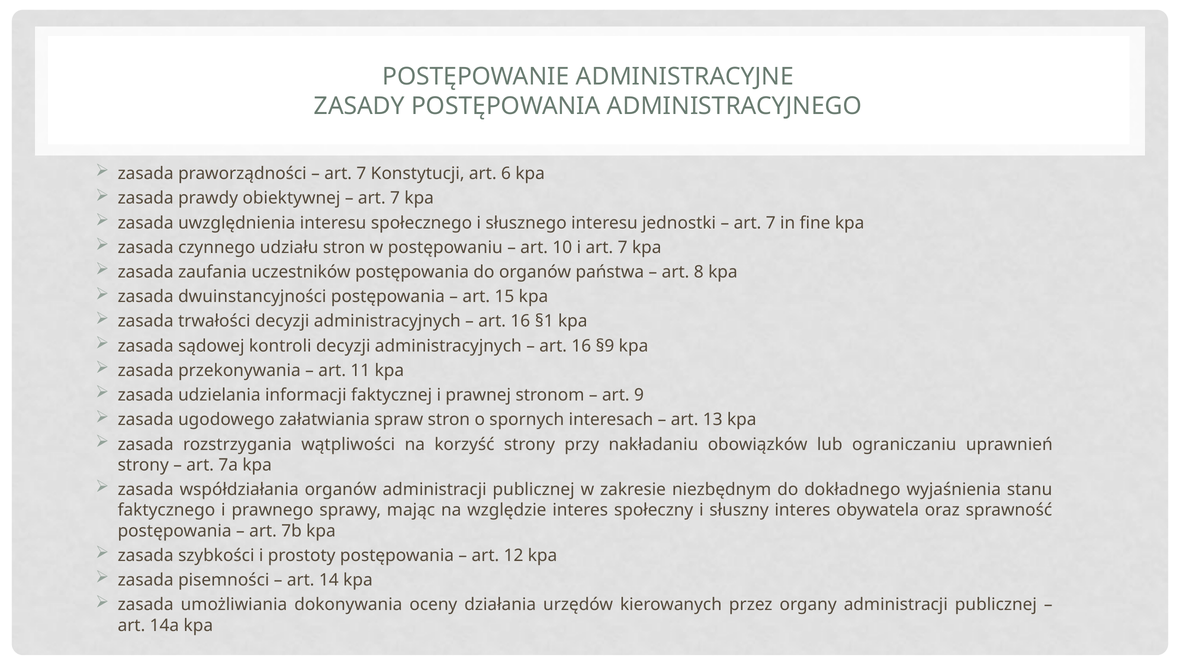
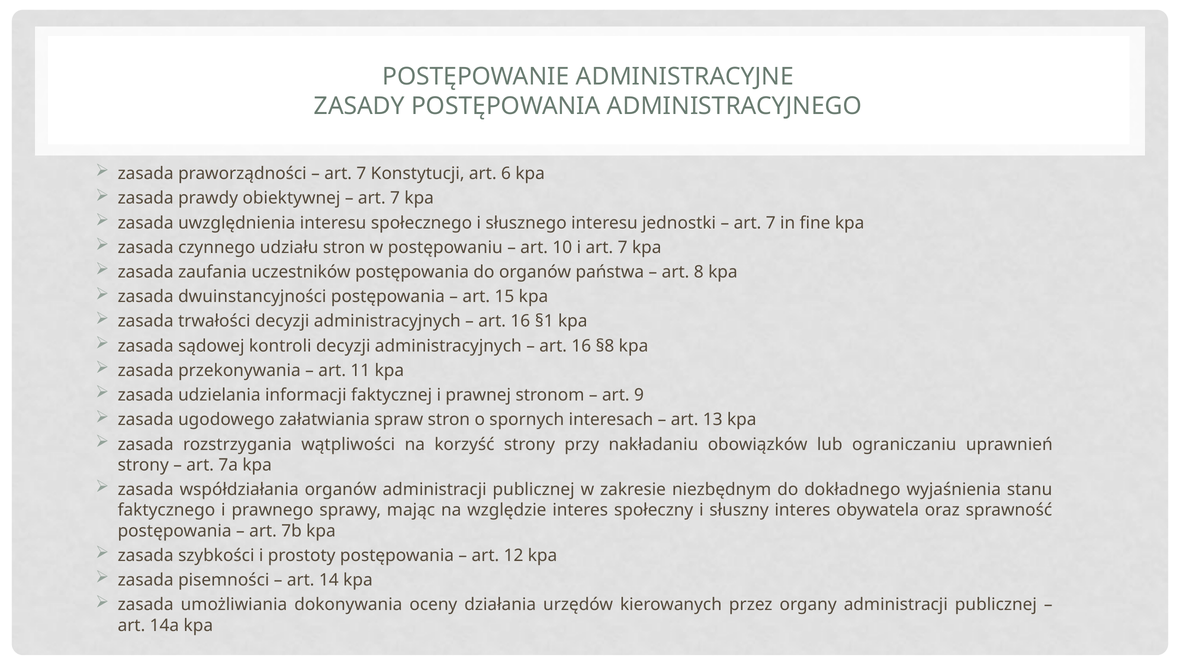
§9: §9 -> §8 (605, 346)
